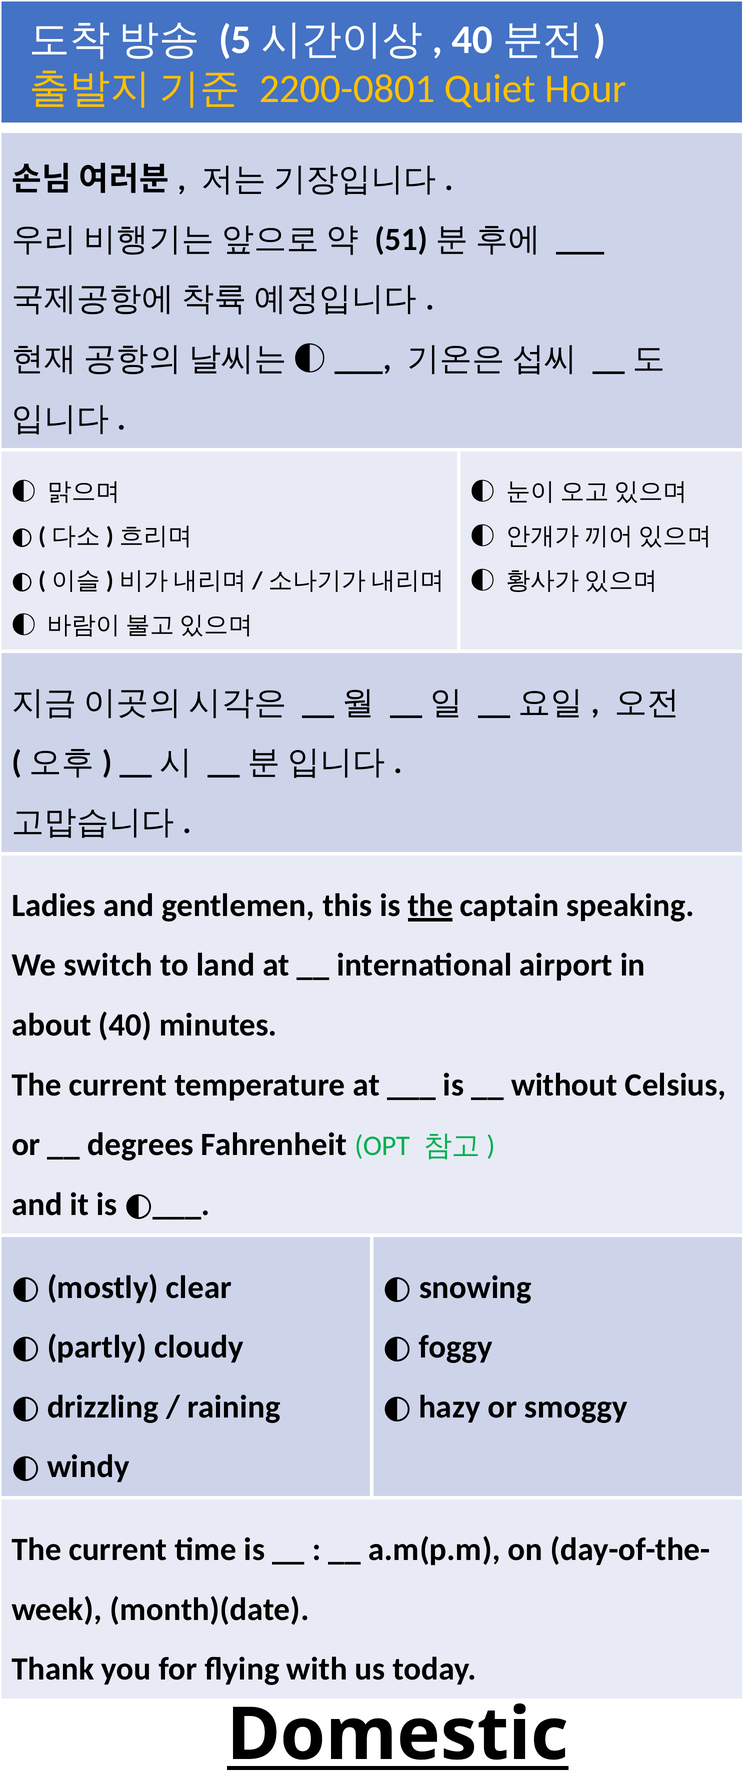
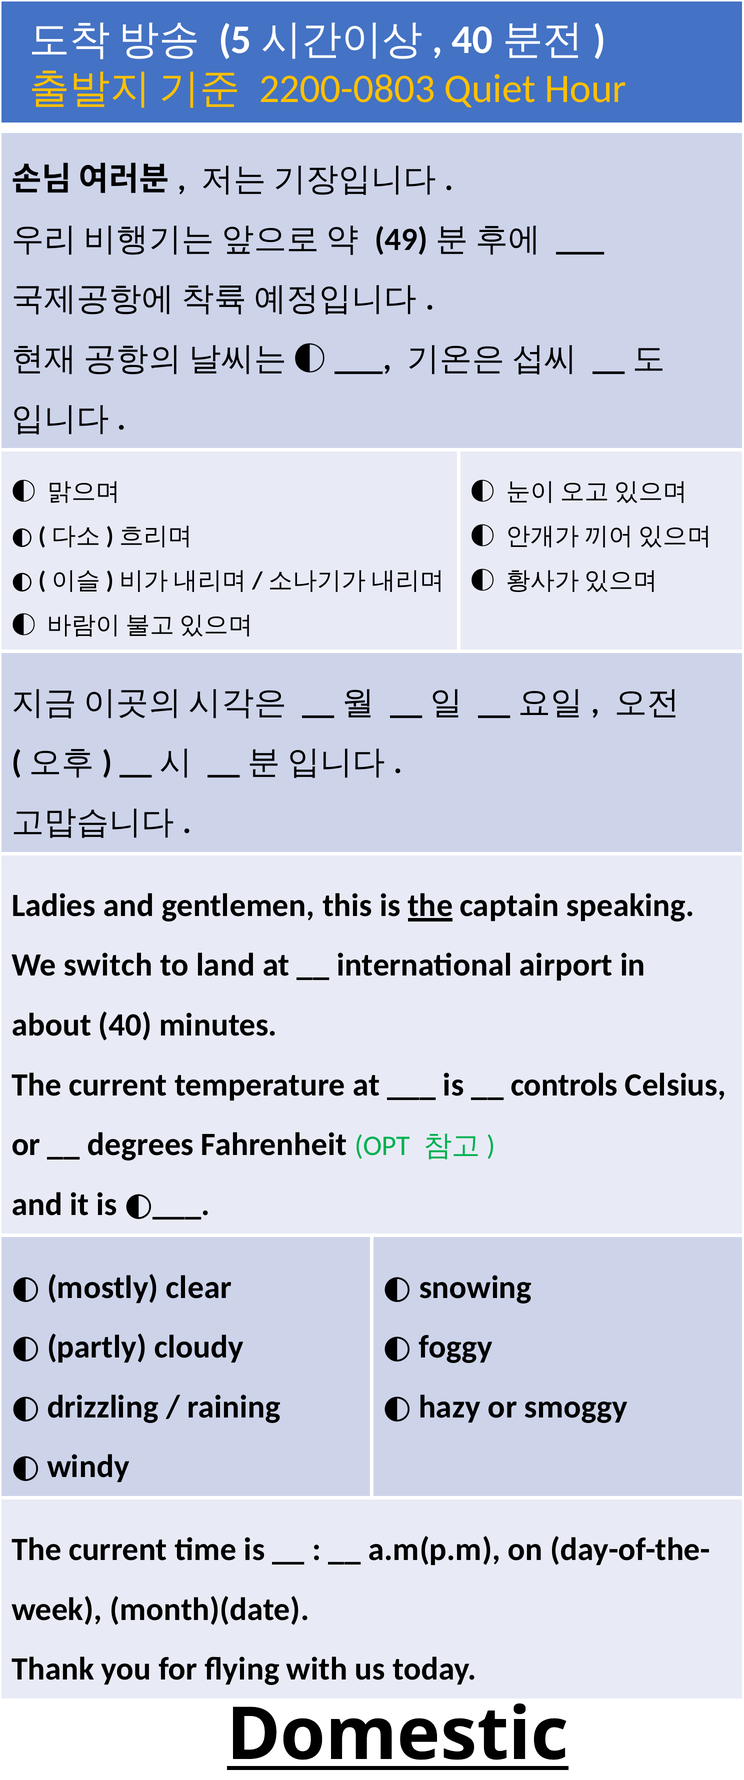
2200-0801: 2200-0801 -> 2200-0803 (347, 89)
51: 51 -> 49 (401, 239)
without: without -> controls (564, 1085)
